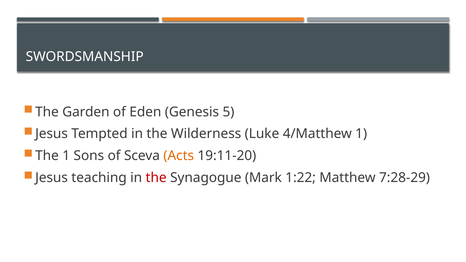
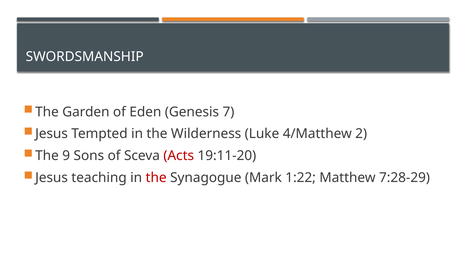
5: 5 -> 7 (228, 112)
4/Matthew 1: 1 -> 2 (361, 134)
The 1: 1 -> 9 (66, 156)
Acts colour: orange -> red (179, 156)
